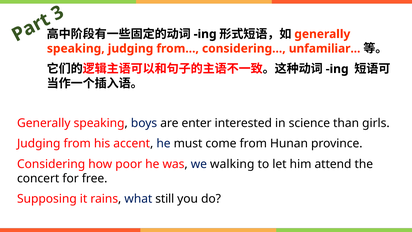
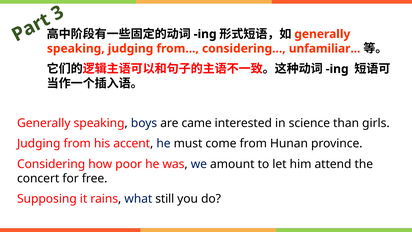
enter: enter -> came (197, 123)
walking: walking -> amount (232, 164)
